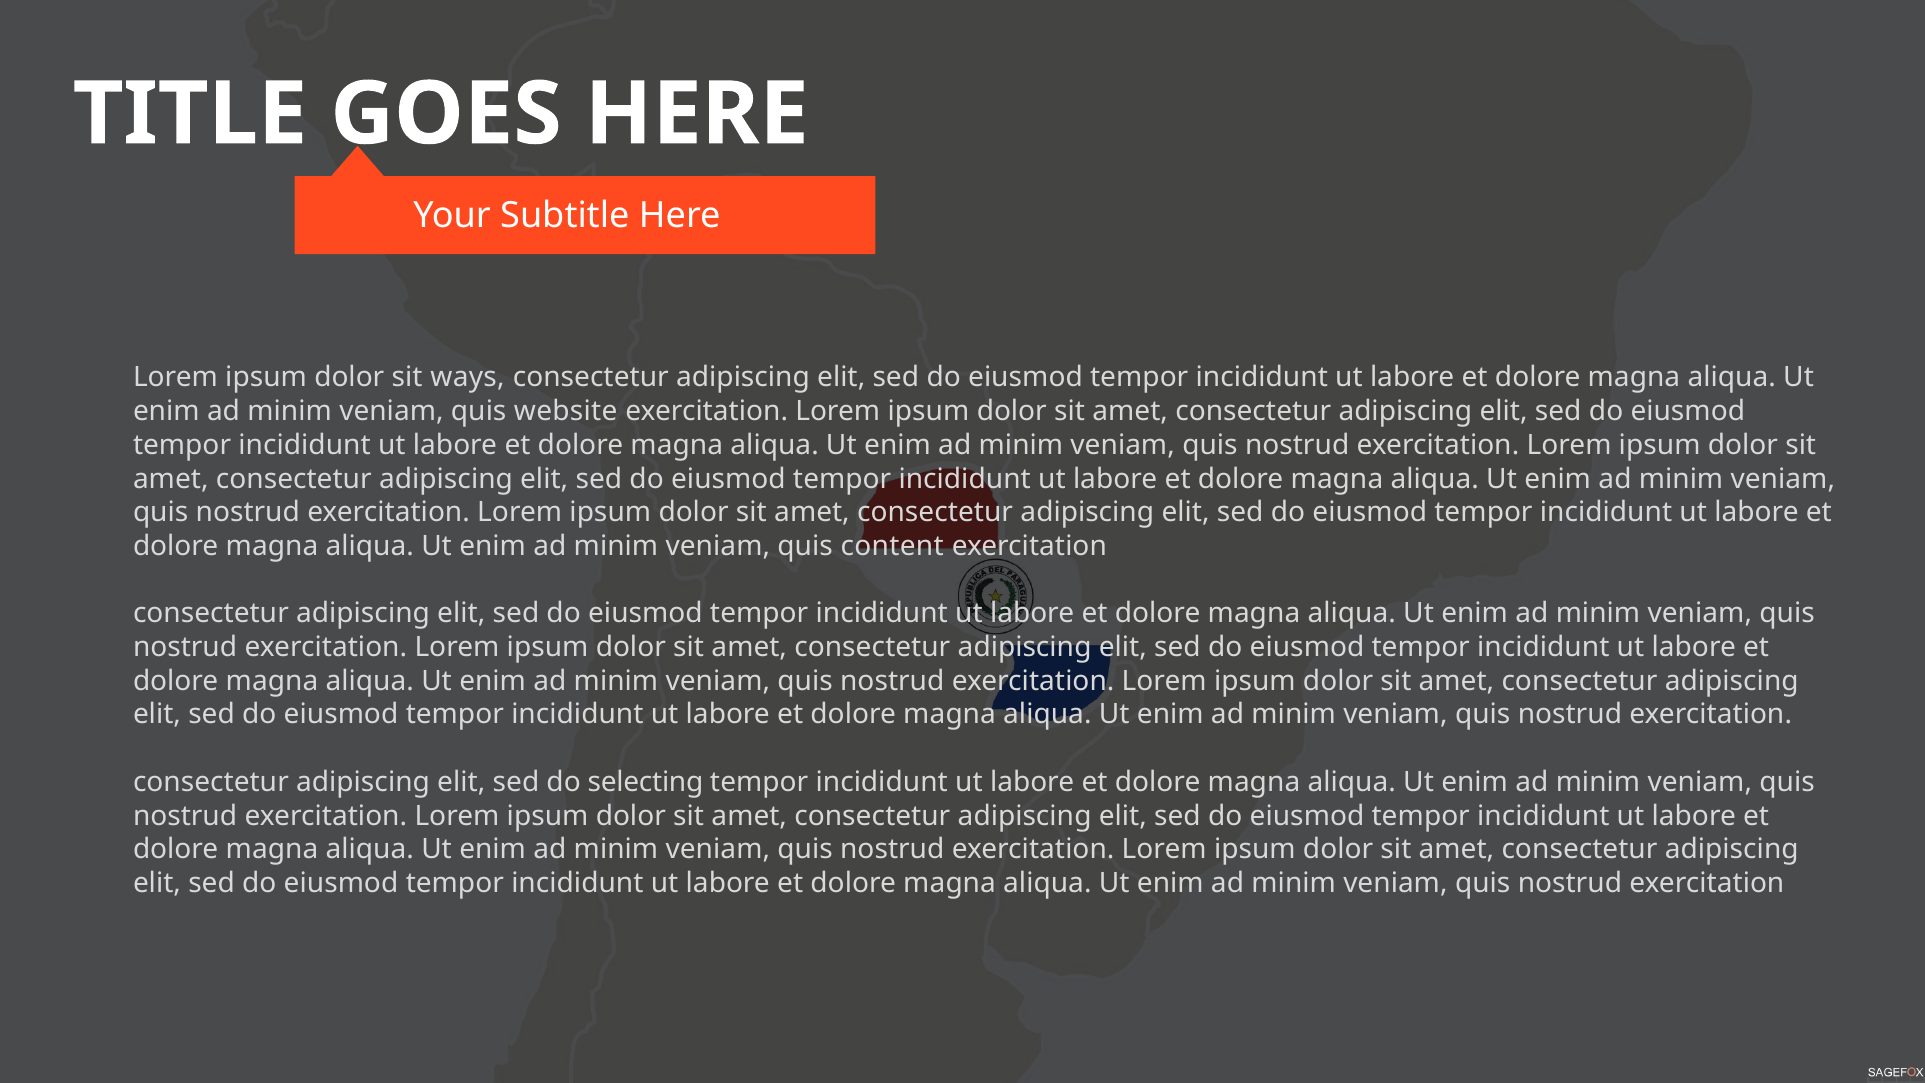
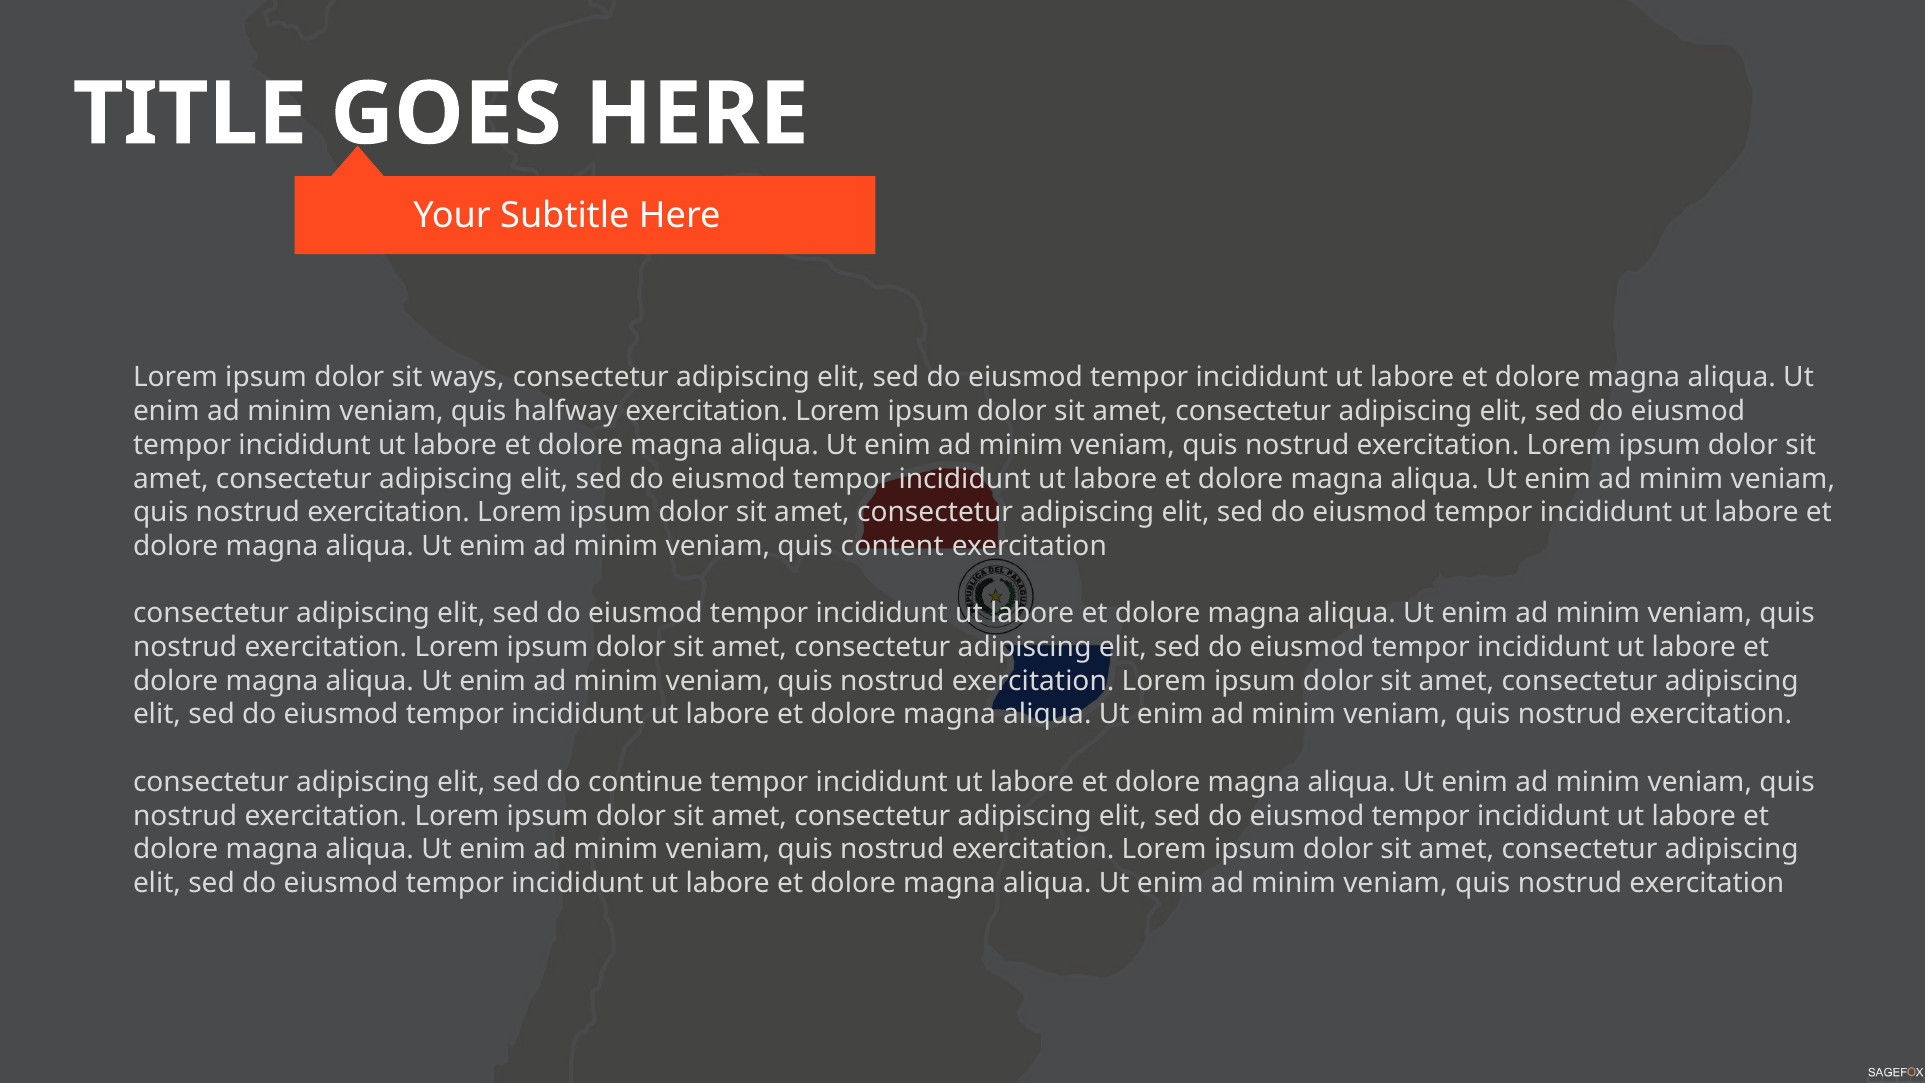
website: website -> halfway (566, 411)
selecting: selecting -> continue (645, 782)
